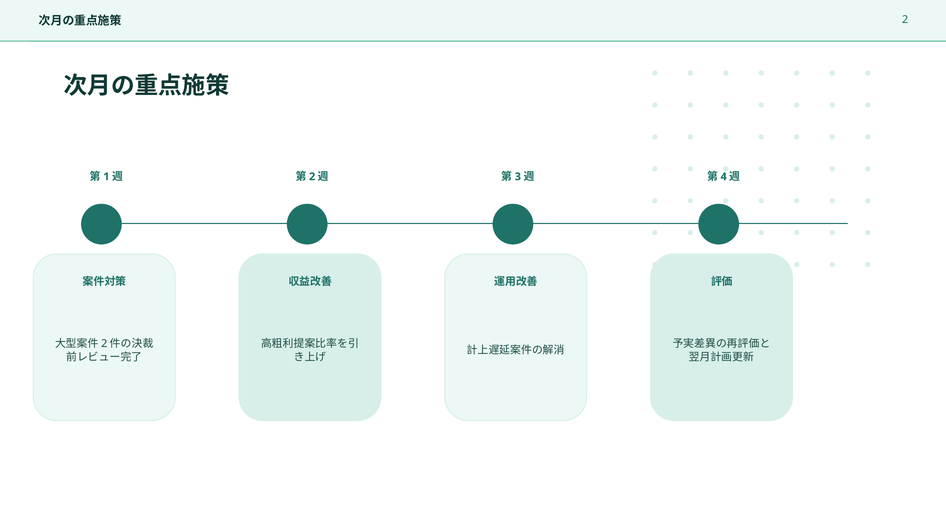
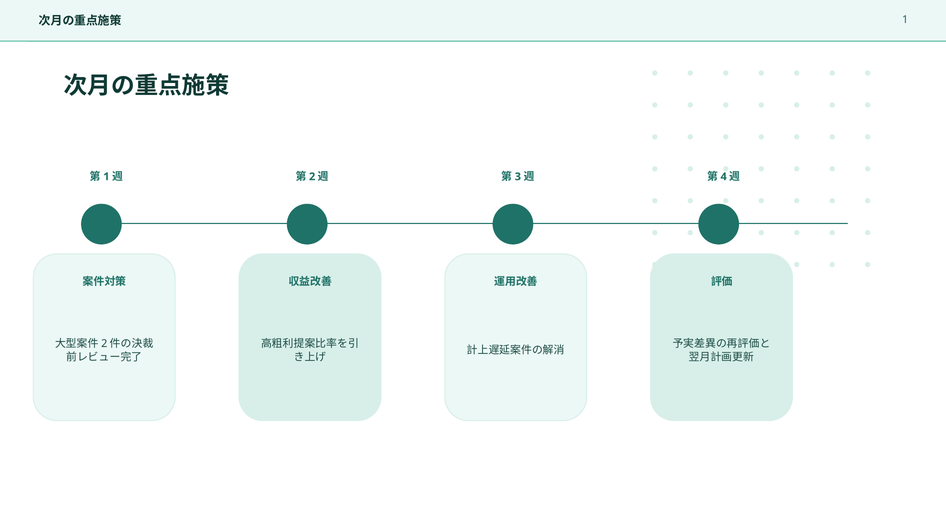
2: 2 -> 1 (905, 20)
